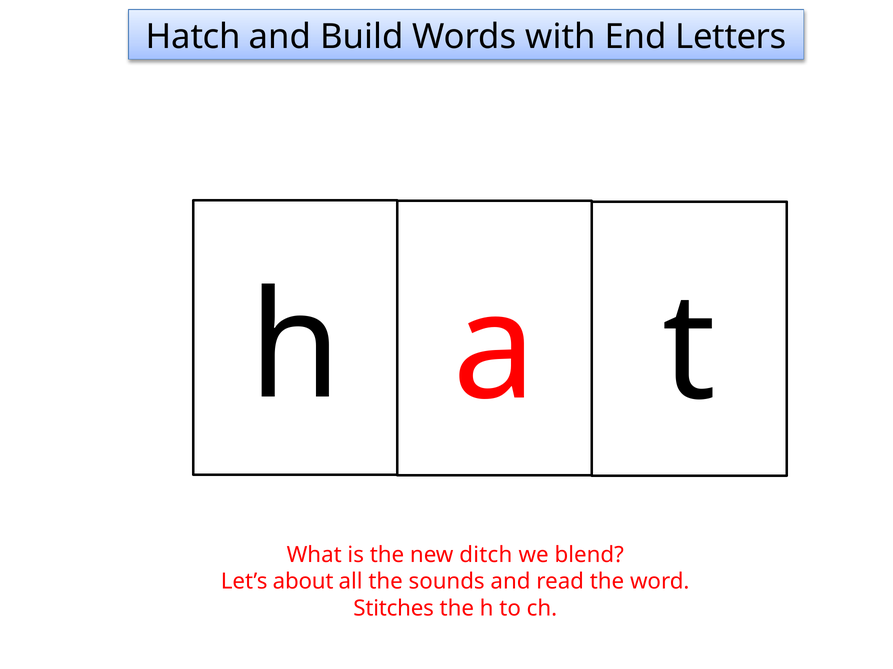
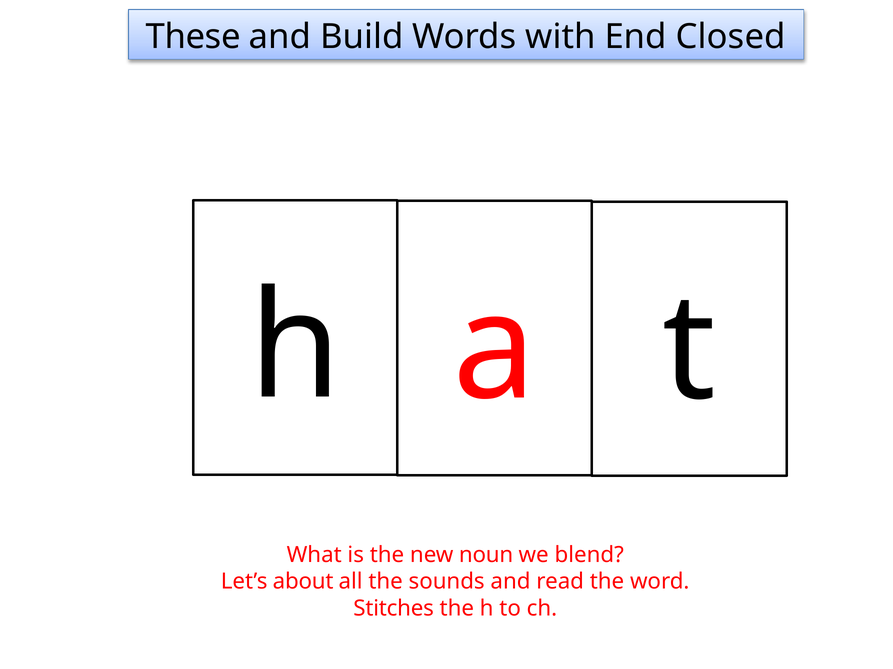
Hatch: Hatch -> These (193, 37)
Letters: Letters -> Closed (731, 37)
ditch: ditch -> noun (486, 555)
